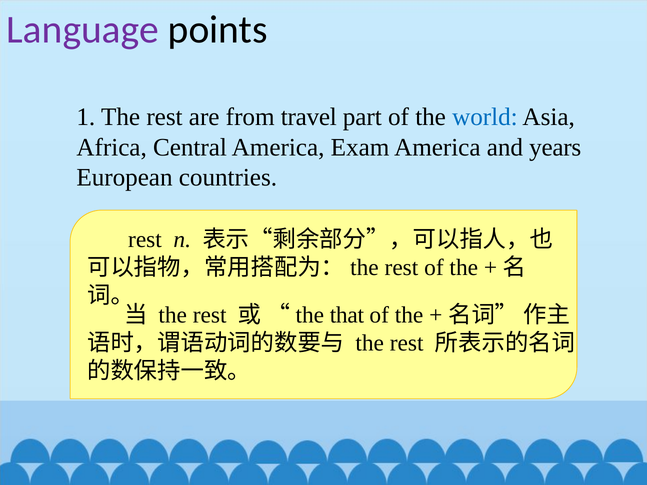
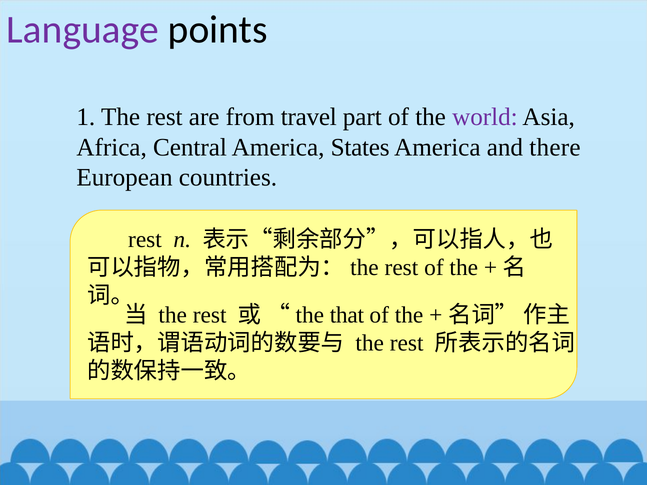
world colour: blue -> purple (485, 117)
Exam: Exam -> States (360, 147)
years: years -> there (555, 147)
